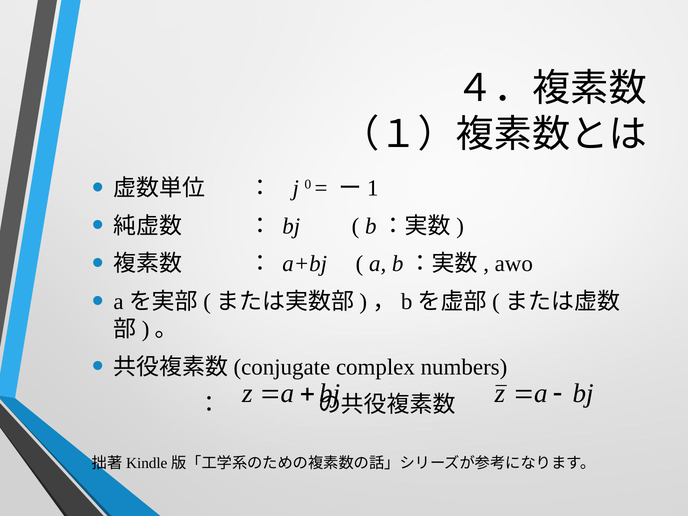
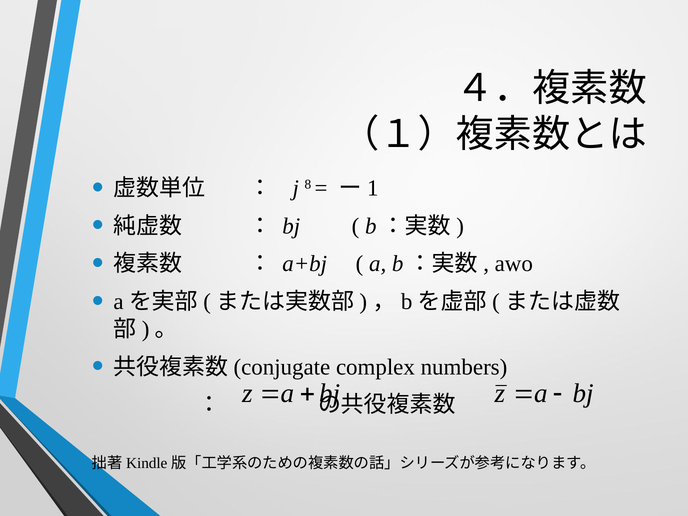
0: 0 -> 8 (308, 184)
